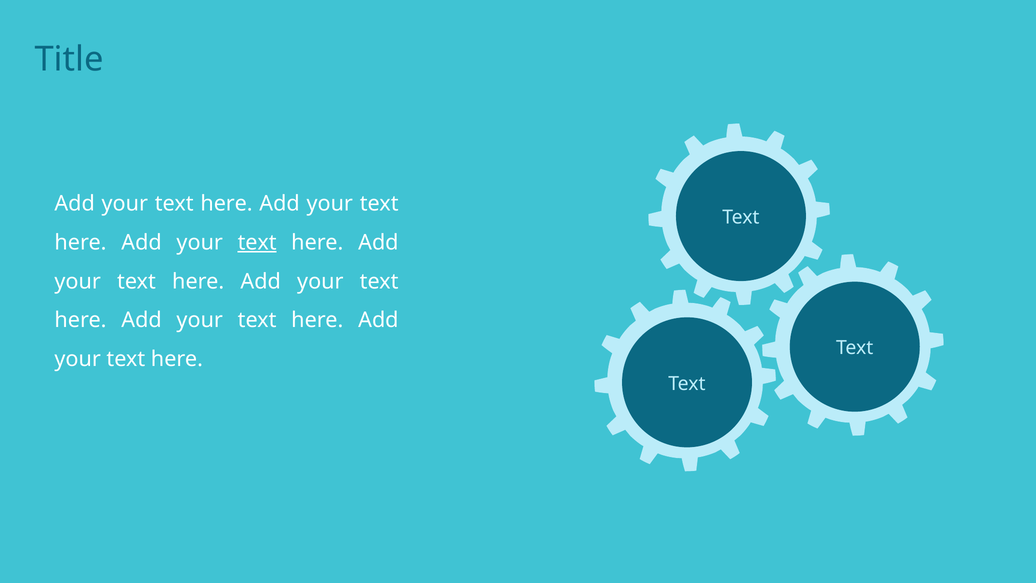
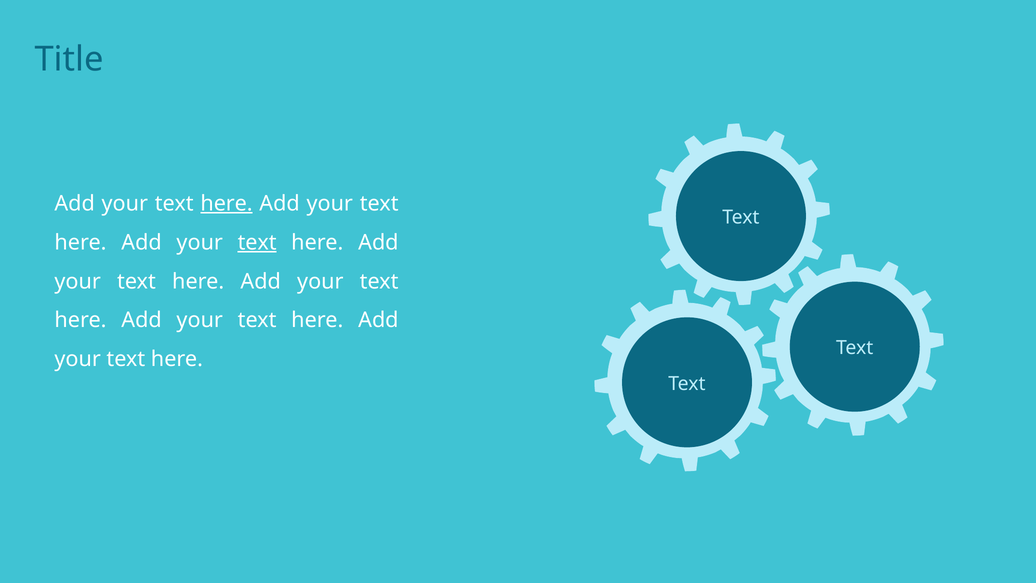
here underline: none -> present (227, 203)
